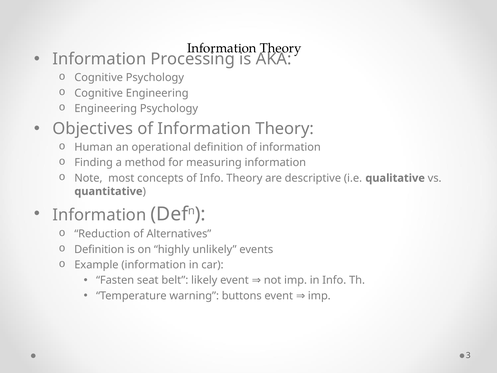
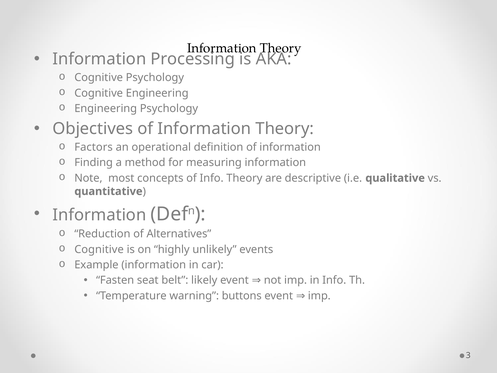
Human: Human -> Factors (94, 147)
Definition: Definition -> Cognitive (99, 249)
